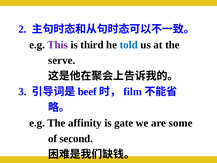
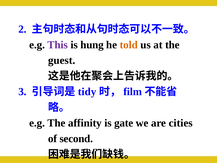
third: third -> hung (92, 45)
told colour: blue -> orange (129, 45)
serve: serve -> guest (62, 60)
beef: beef -> tidy (87, 92)
some: some -> cities (181, 123)
